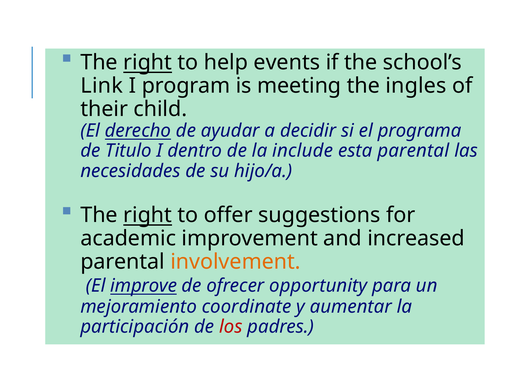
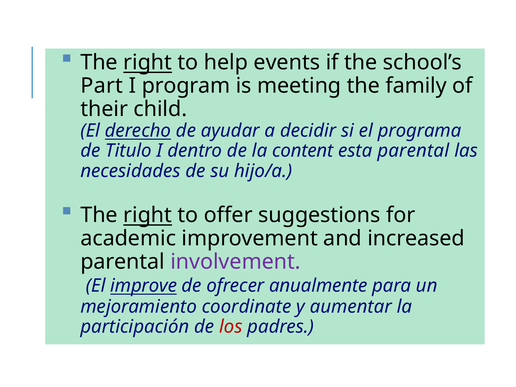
Link: Link -> Part (102, 86)
ingles: ingles -> family (416, 86)
include: include -> content (303, 151)
involvement colour: orange -> purple (236, 262)
opportunity: opportunity -> anualmente (318, 286)
